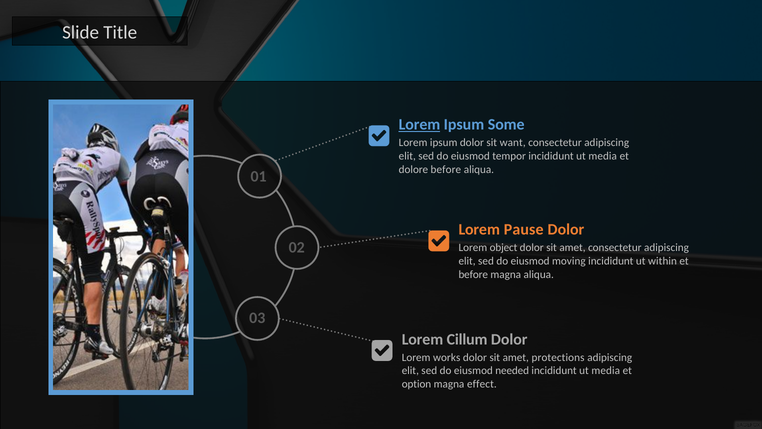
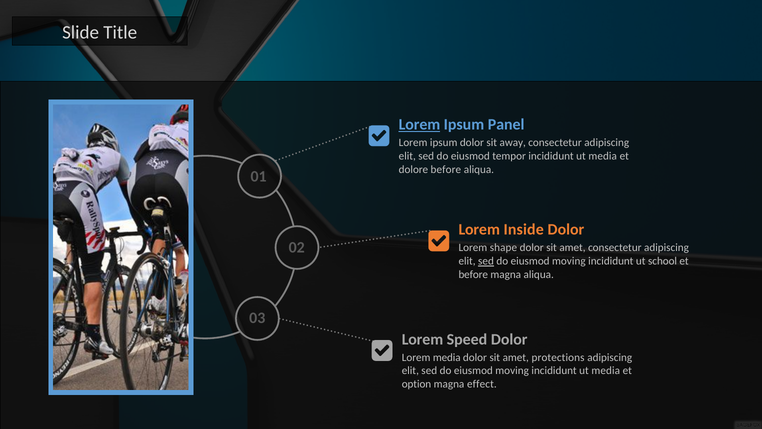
Some: Some -> Panel (506, 124)
want: want -> away (513, 143)
Pause: Pause -> Inside (524, 229)
object: object -> shape (503, 248)
sed underline: none -> present (486, 261)
within: within -> school (663, 261)
Cillum: Cillum -> Speed (467, 339)
Lorem works: works -> media (447, 357)
needed: needed -> moving (512, 370)
